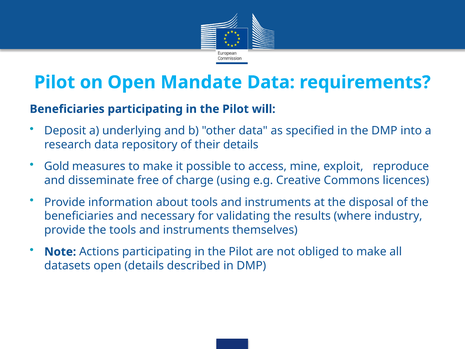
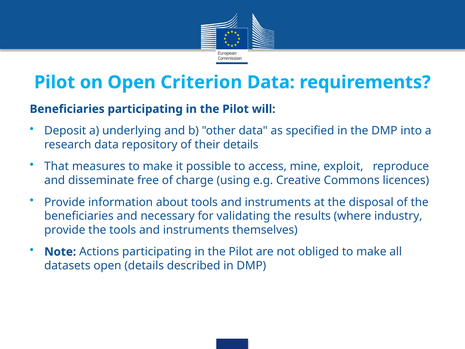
Mandate: Mandate -> Criterion (201, 82)
Gold: Gold -> That (57, 166)
